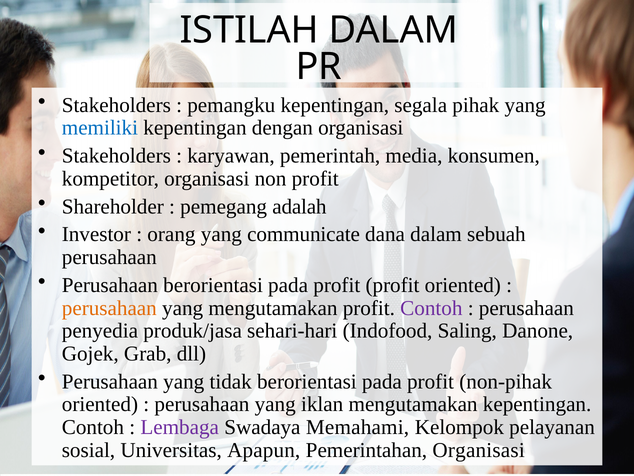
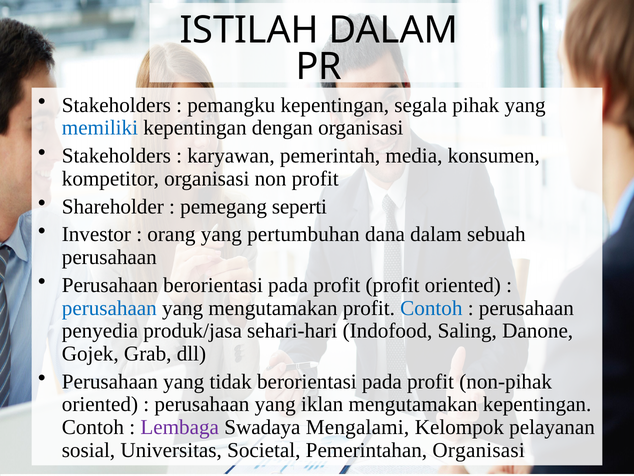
adalah: adalah -> seperti (299, 206)
communicate: communicate -> pertumbuhan (303, 234)
perusahaan colour: orange -> blue (109, 308)
Contoh colour: purple -> blue (431, 308)
Memahami: Memahami -> Mengalami (358, 427)
Apapun: Apapun -> Societal (264, 450)
